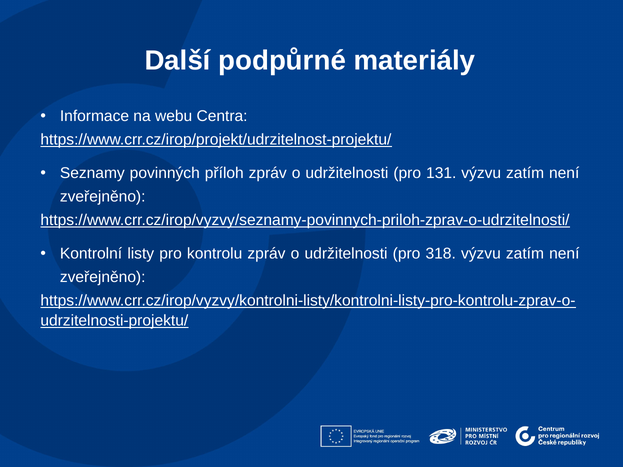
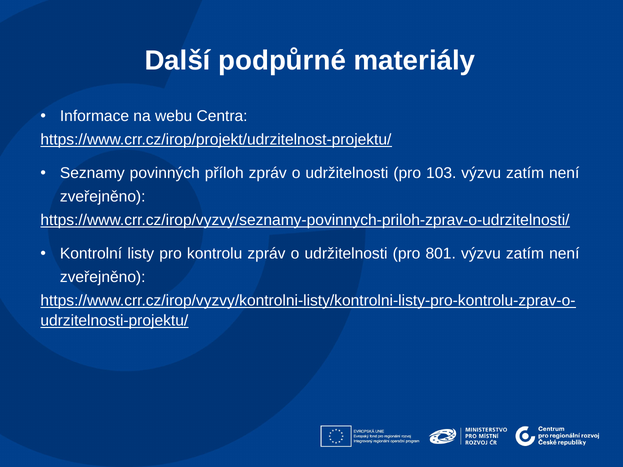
131: 131 -> 103 (441, 173)
318: 318 -> 801 (441, 254)
